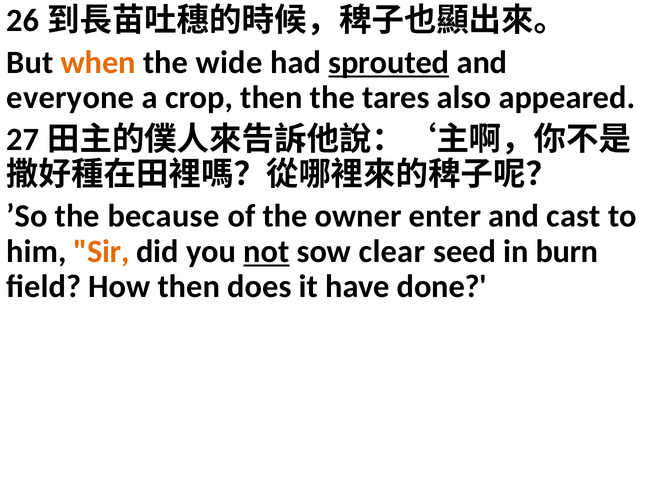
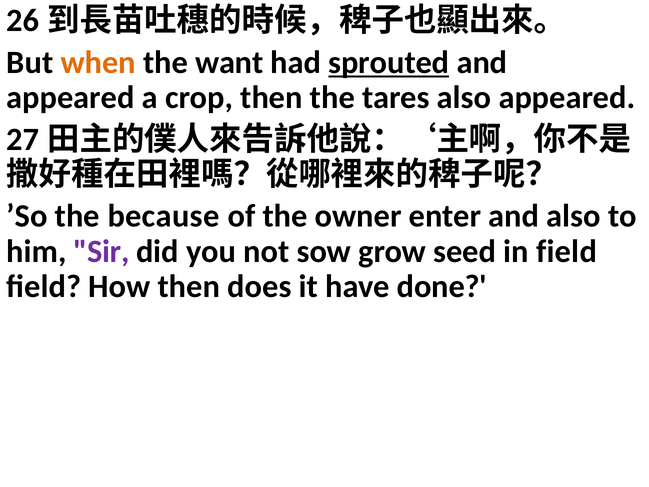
wide: wide -> want (229, 62)
everyone: everyone -> appeared (70, 97)
and cast: cast -> also (574, 216)
Sir colour: orange -> purple (101, 251)
not underline: present -> none (266, 251)
clear: clear -> grow (392, 251)
in burn: burn -> field (567, 251)
